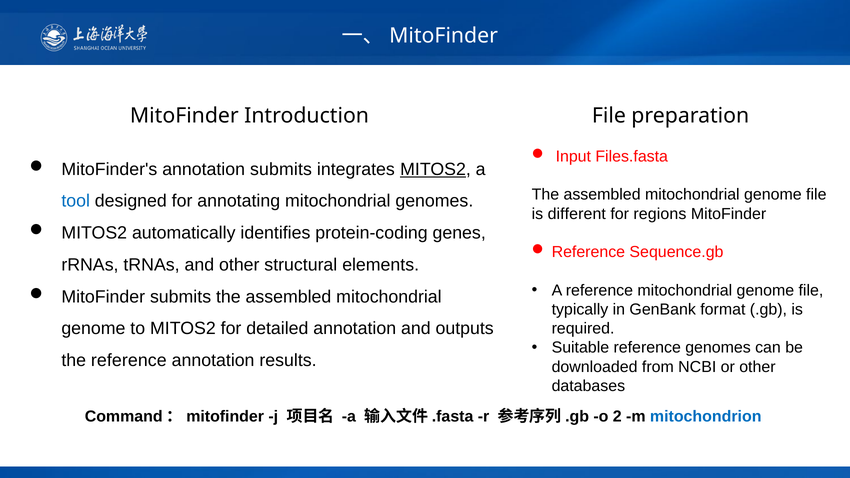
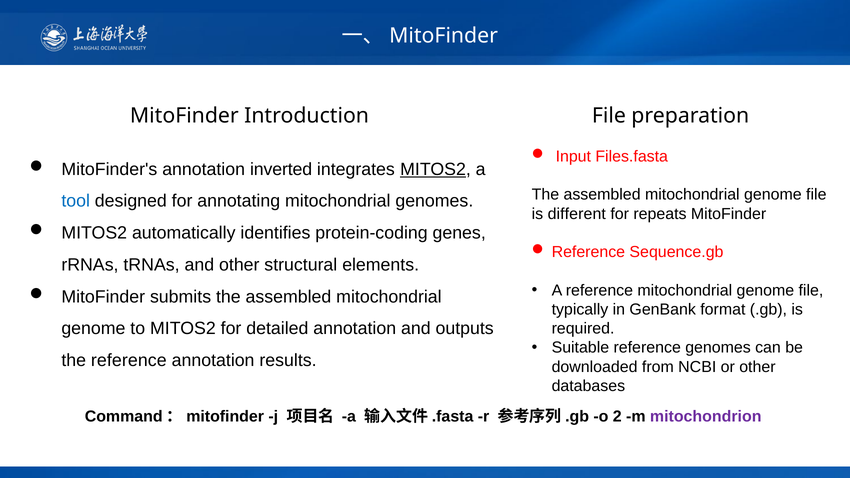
annotation submits: submits -> inverted (281, 169)
regions: regions -> repeats (660, 214)
mitochondrion colour: blue -> purple (706, 417)
